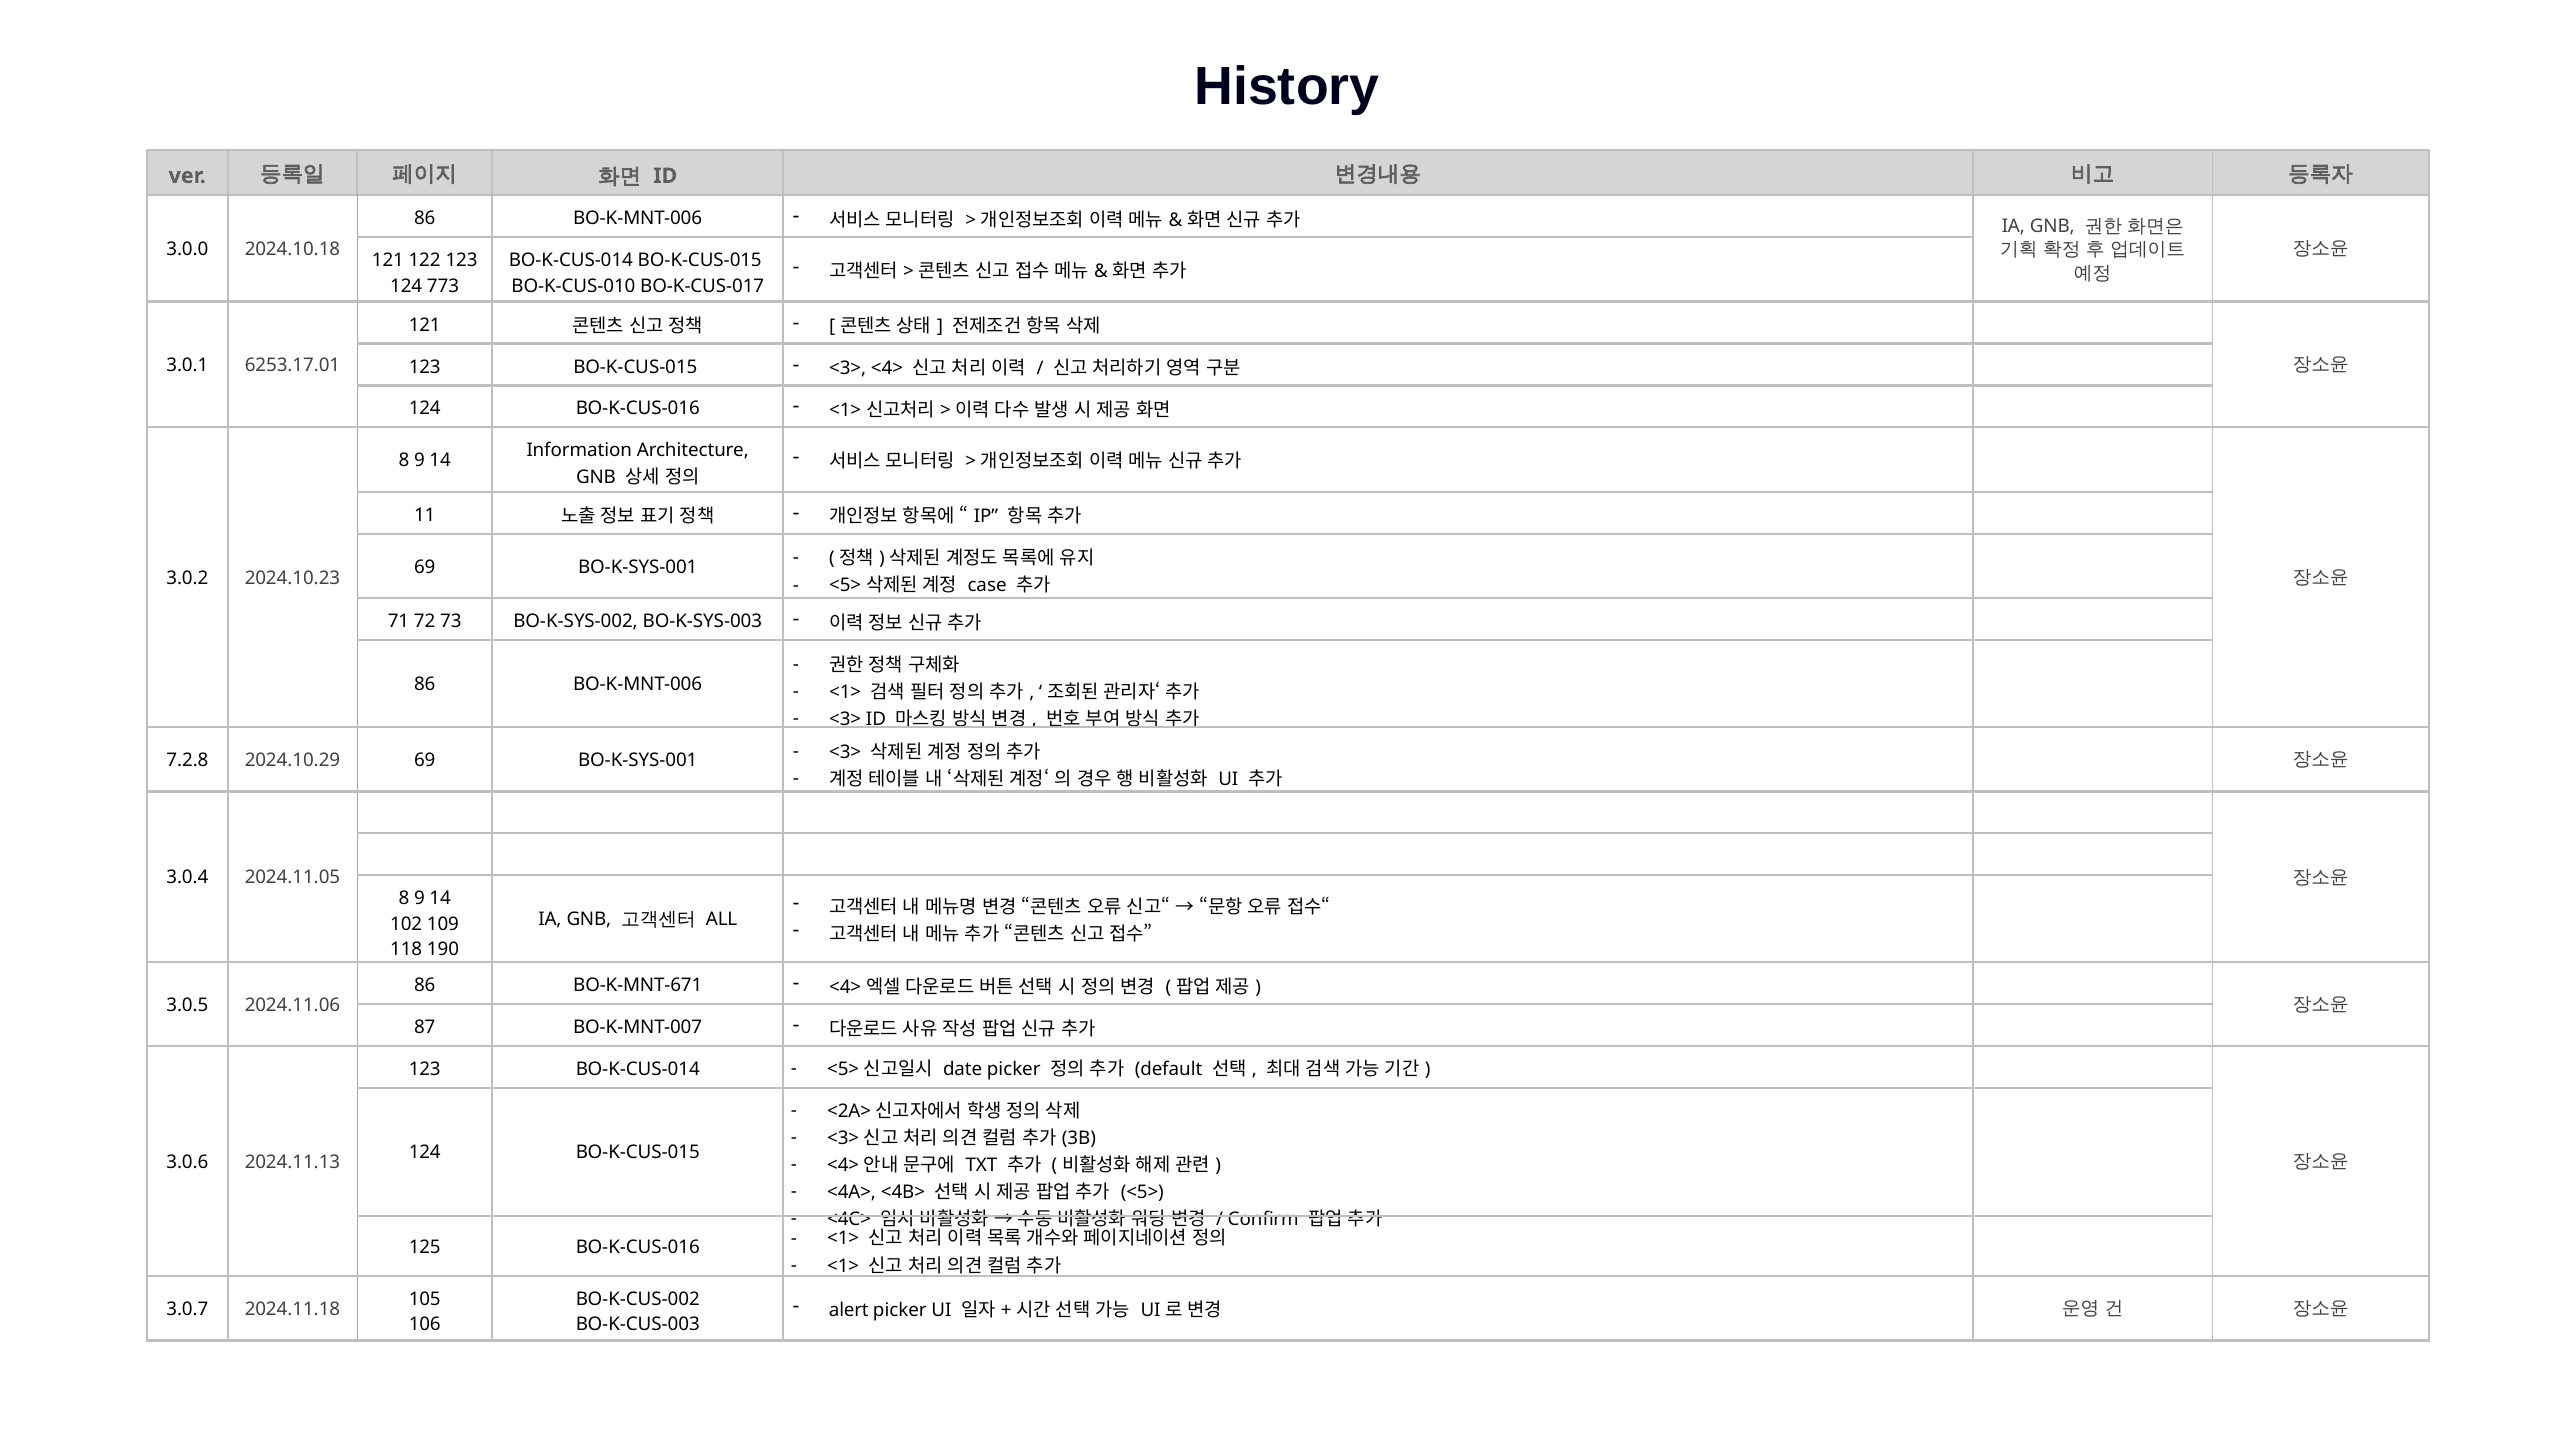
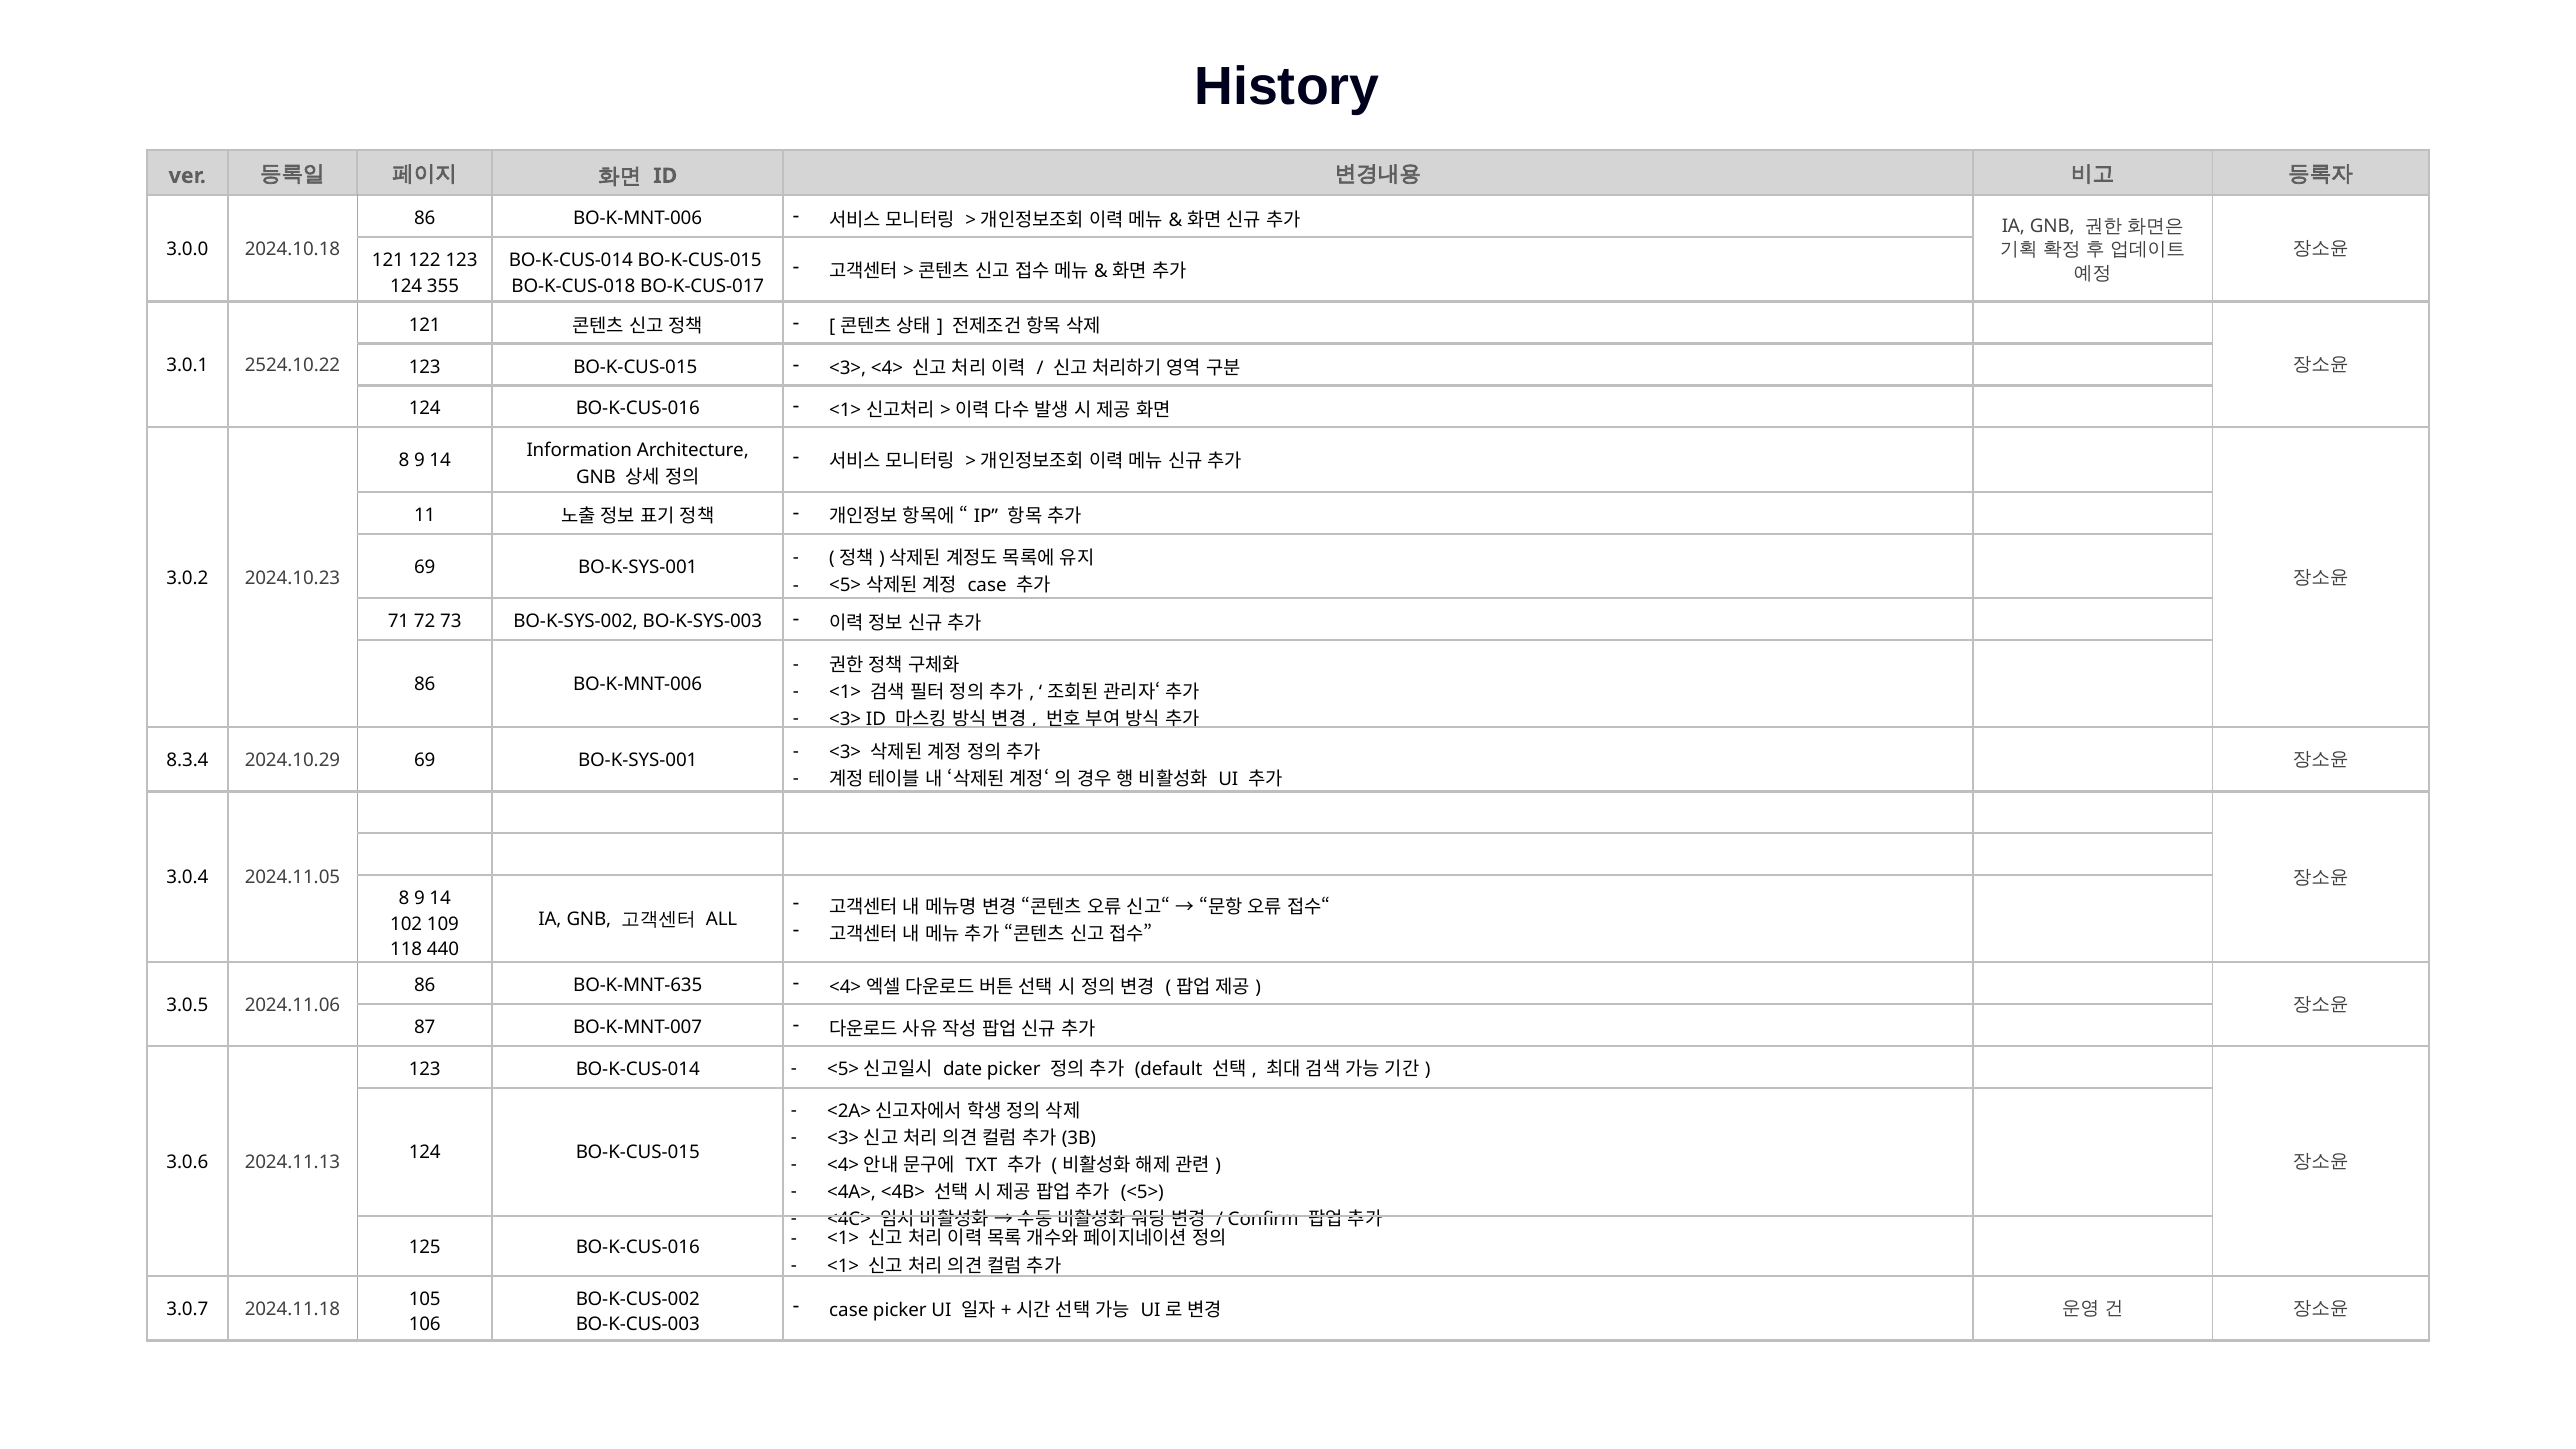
773: 773 -> 355 (443, 286)
BO-K-CUS-010: BO-K-CUS-010 -> BO-K-CUS-018 (573, 286)
6253.17.01: 6253.17.01 -> 2524.10.22 (292, 365)
7.2.8: 7.2.8 -> 8.3.4 (187, 760)
190: 190 -> 440 (443, 949)
BO-K-MNT-671: BO-K-MNT-671 -> BO-K-MNT-635 (638, 985)
alert: alert -> case (849, 1310)
